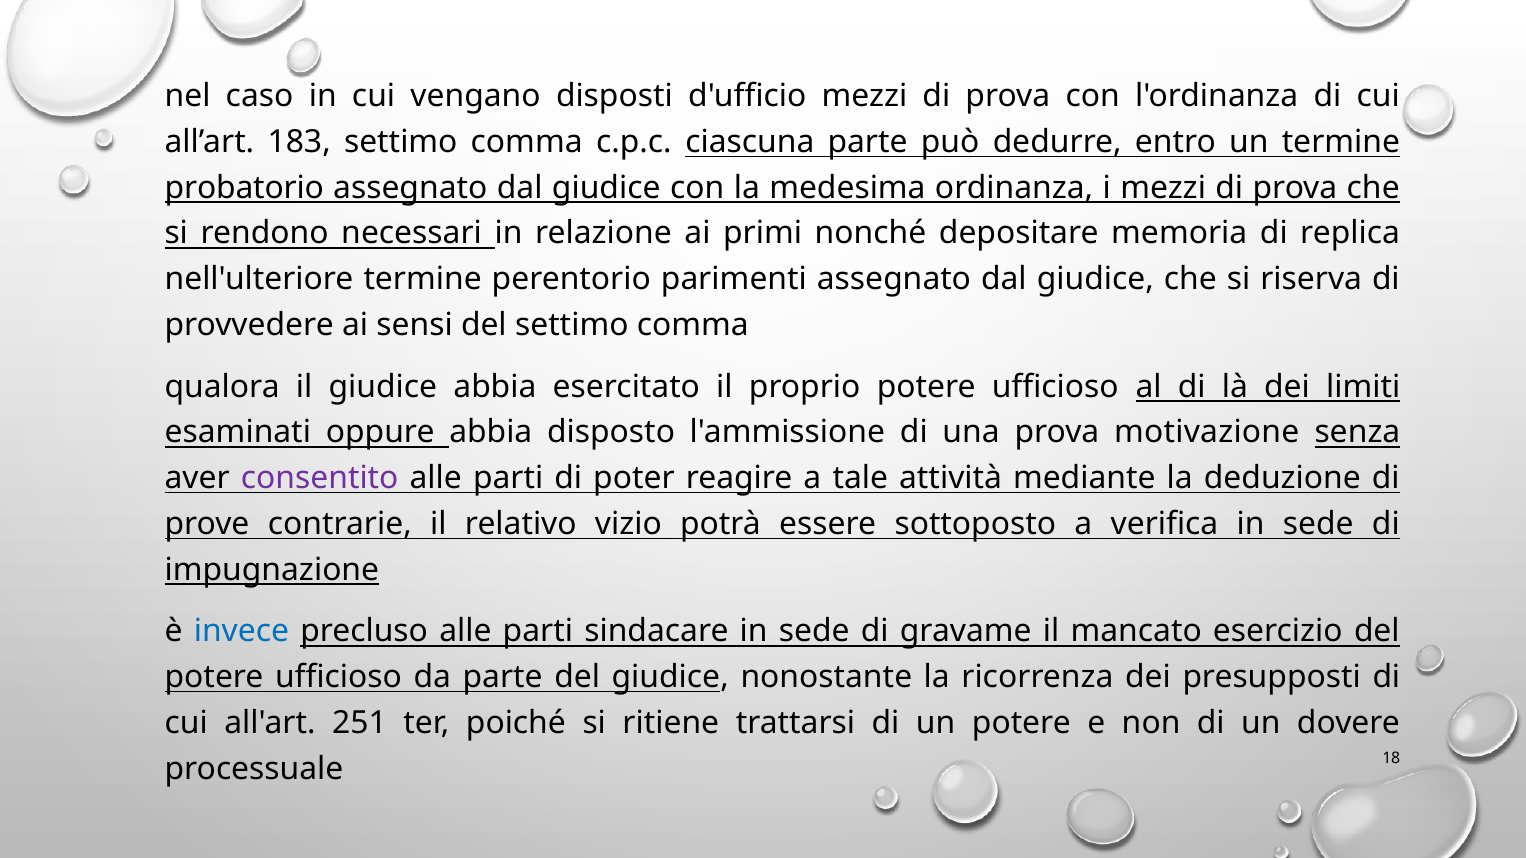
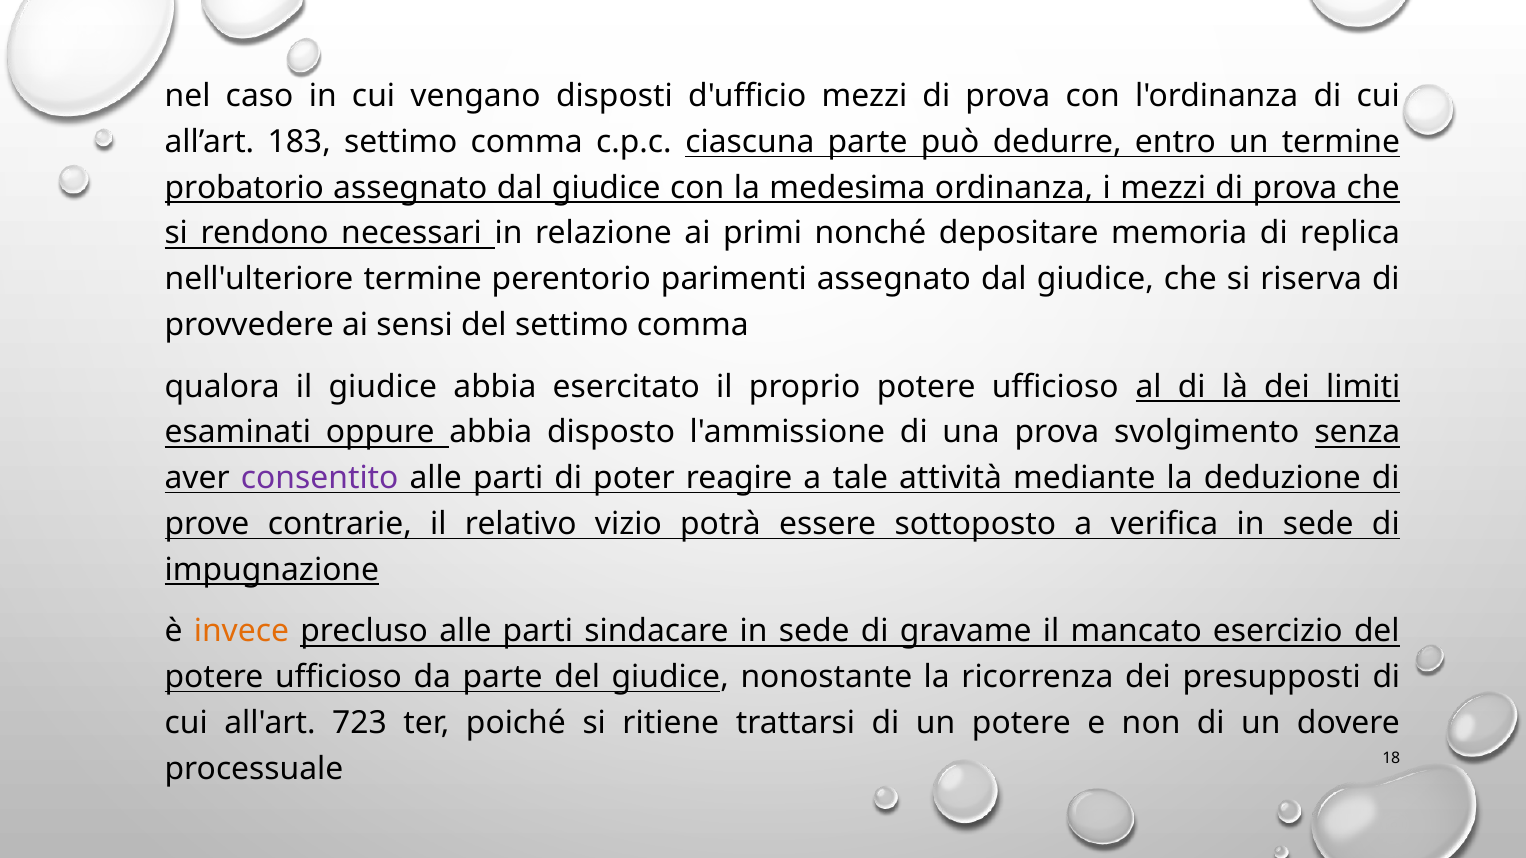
motivazione: motivazione -> svolgimento (1207, 433)
invece colour: blue -> orange (241, 632)
251: 251 -> 723 (359, 723)
